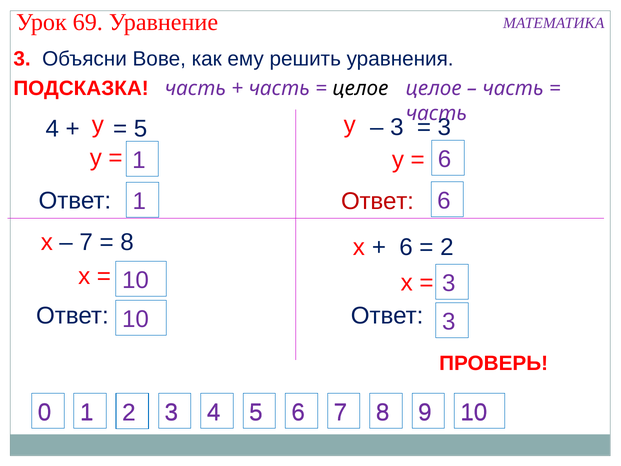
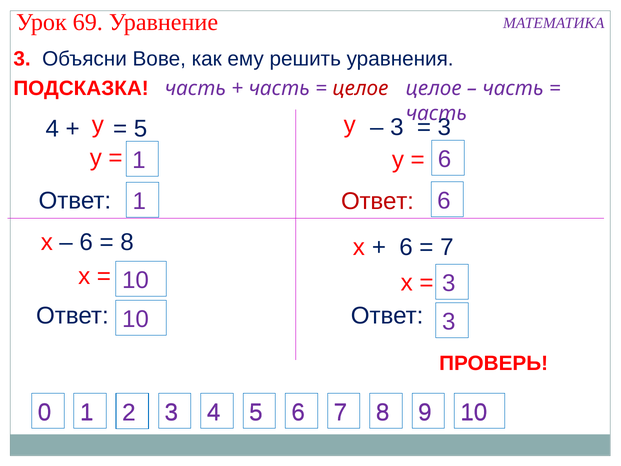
целое colour: black -> red (360, 88)
7: 7 -> 6 (86, 242)
2: 2 -> 7 (447, 247)
